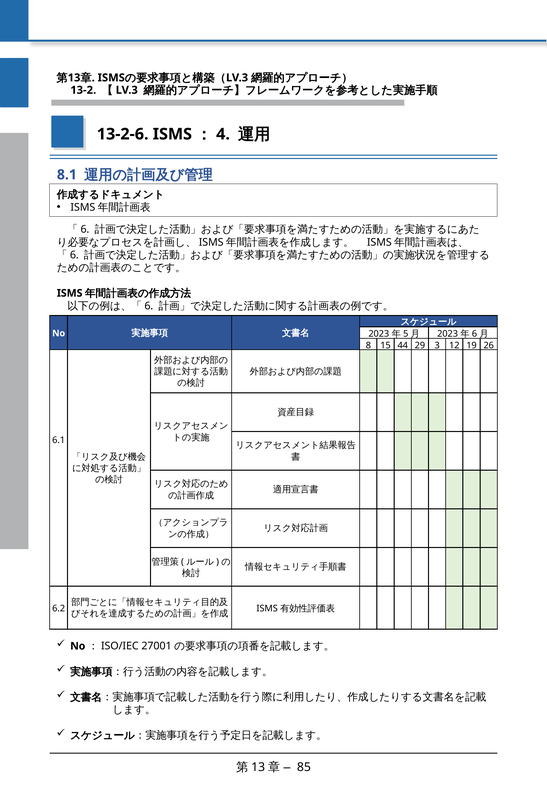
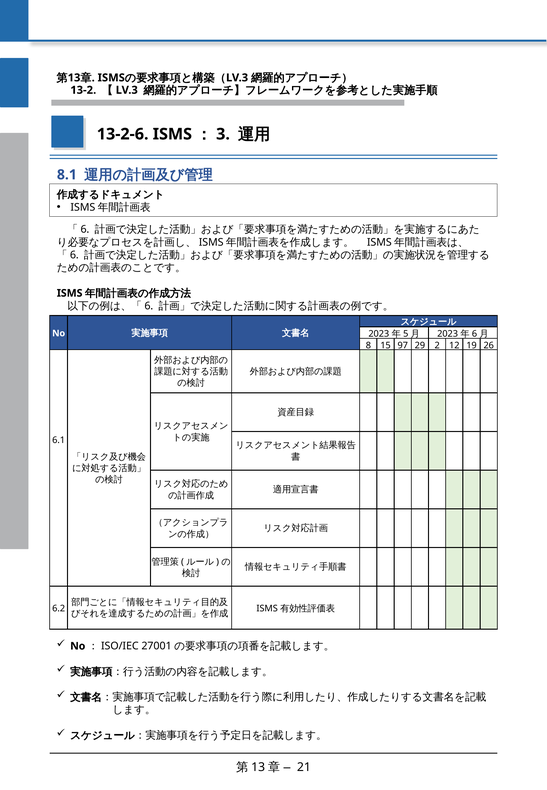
4: 4 -> 3 (223, 134)
44: 44 -> 97 (403, 345)
3: 3 -> 2 (437, 345)
85: 85 -> 21 (304, 767)
